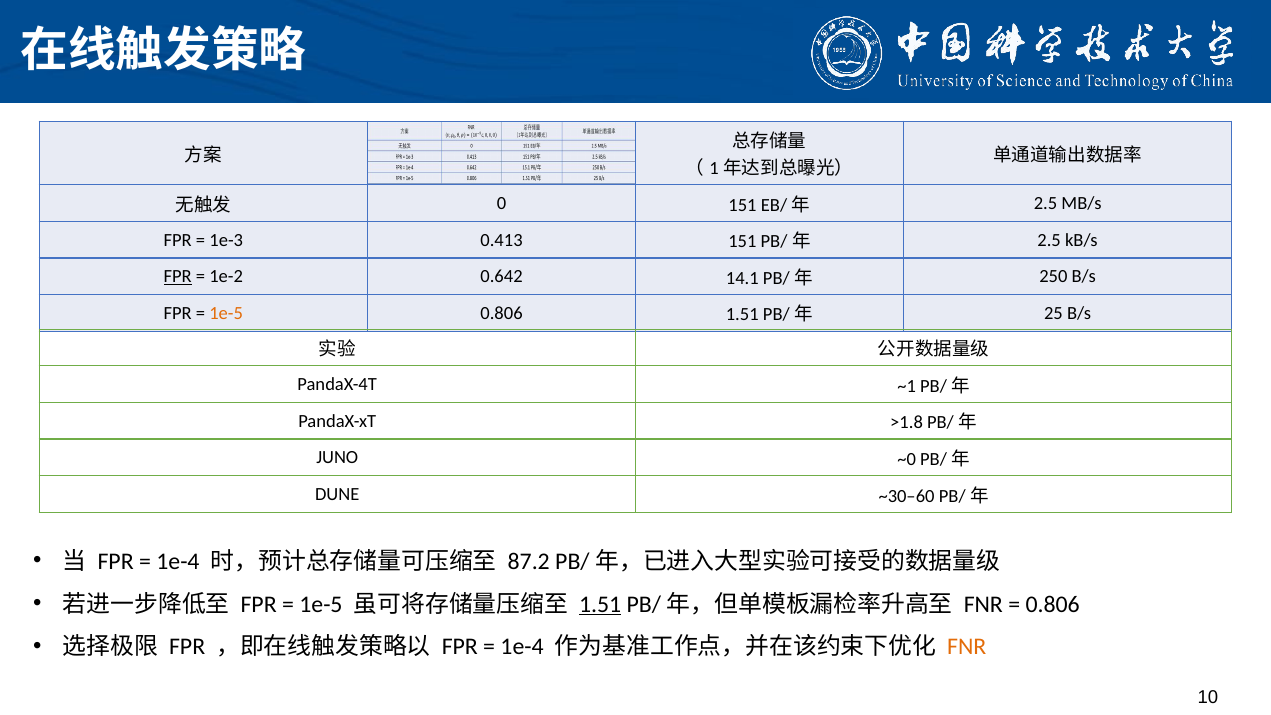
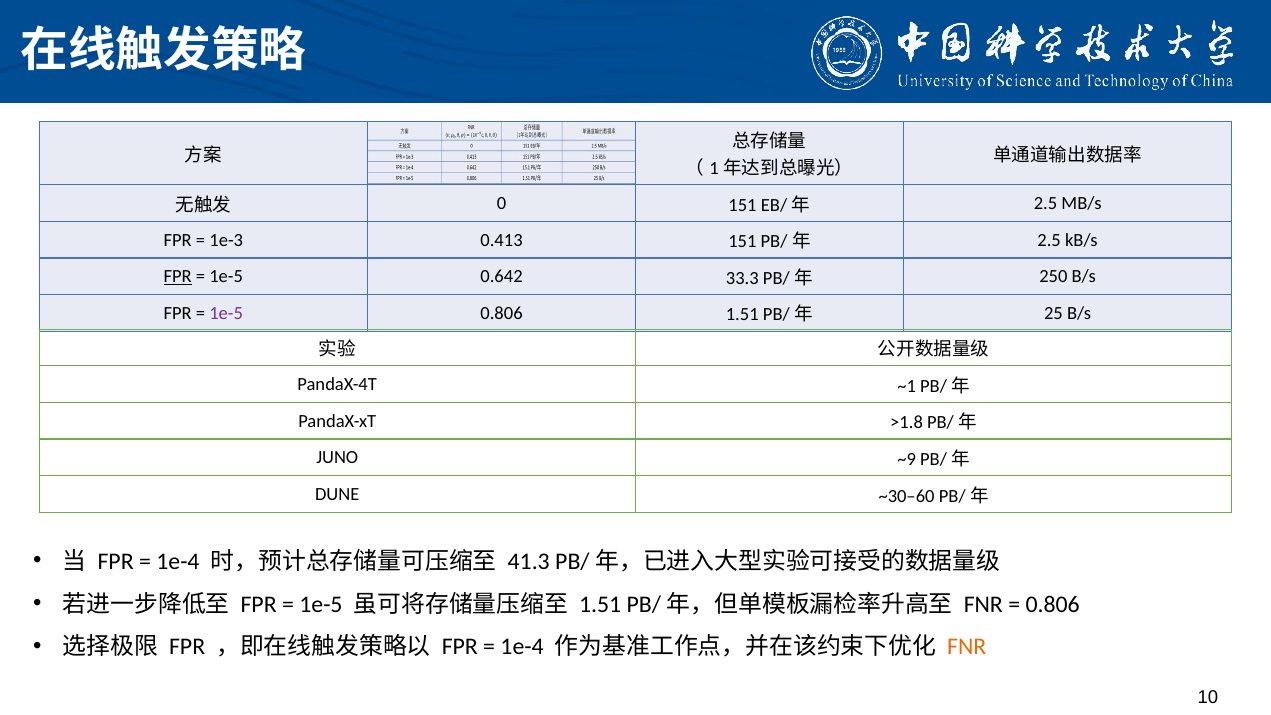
1e-2: 1e-2 -> 1e-5 (226, 276)
14.1: 14.1 -> 33.3 (742, 278)
1e-5 colour: orange -> purple (226, 313)
~0: ~0 -> ~9 (907, 459)
87.2: 87.2 -> 41.3 (529, 561)
1.51 underline: present -> none (600, 604)
